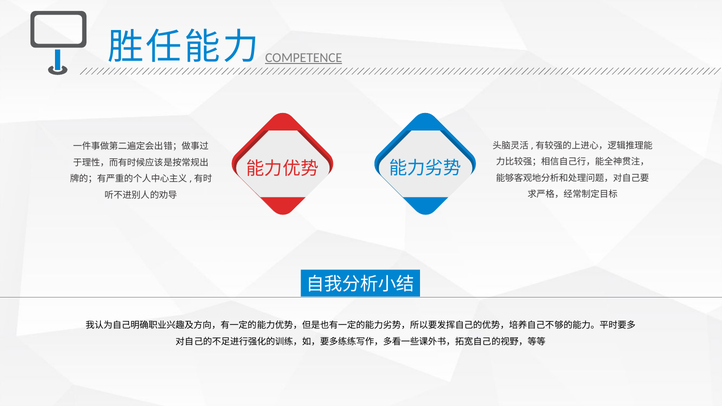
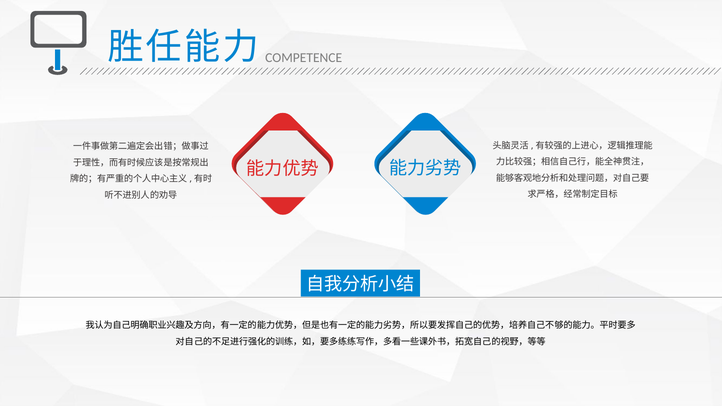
COMPETENCE underline: present -> none (304, 58)
